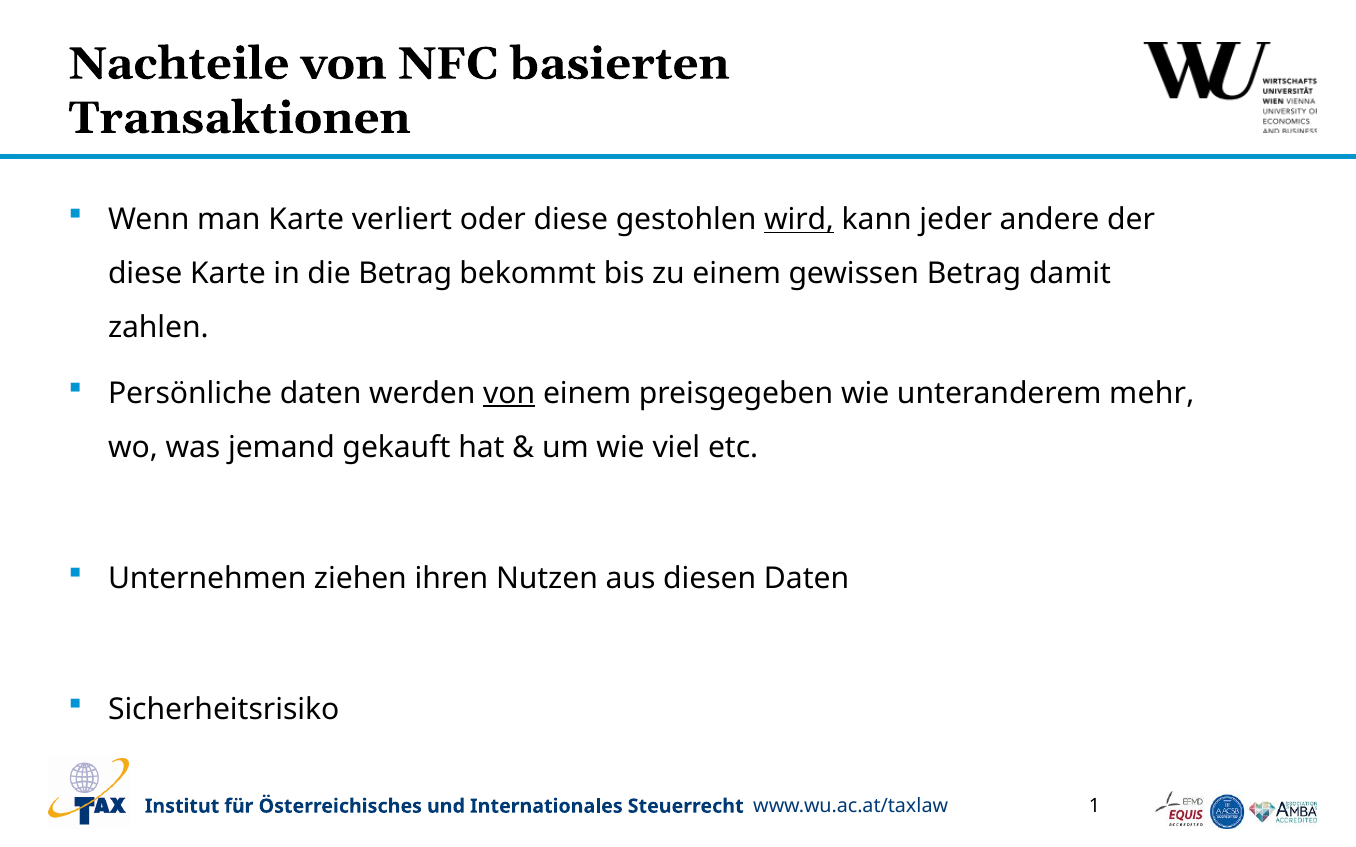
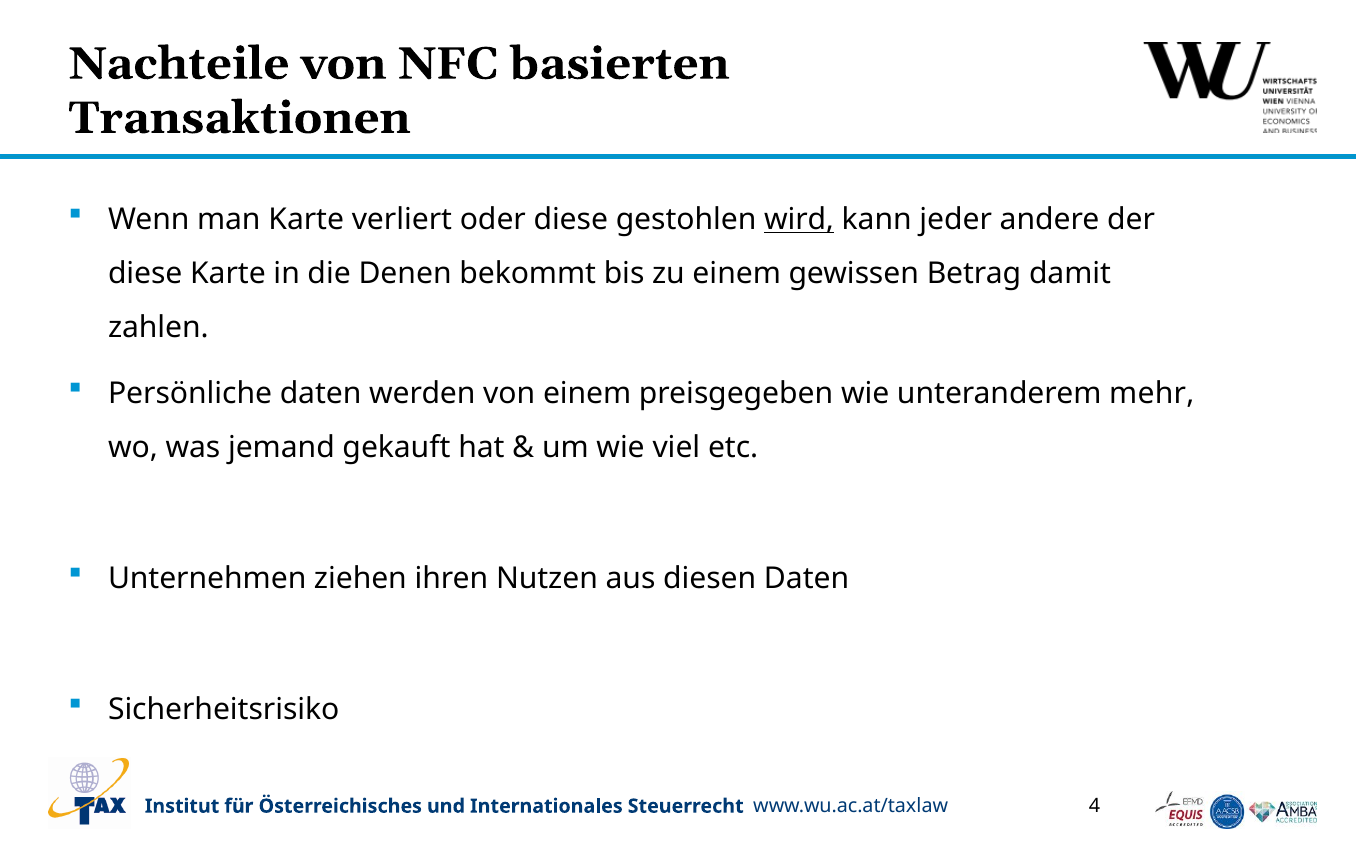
die Betrag: Betrag -> Denen (405, 274)
von underline: present -> none (509, 394)
1: 1 -> 4 (1094, 807)
